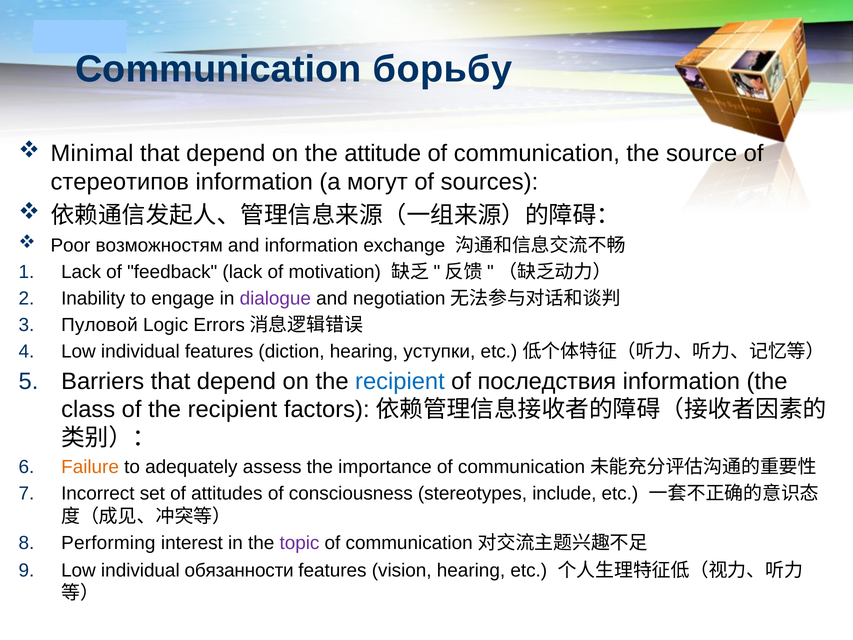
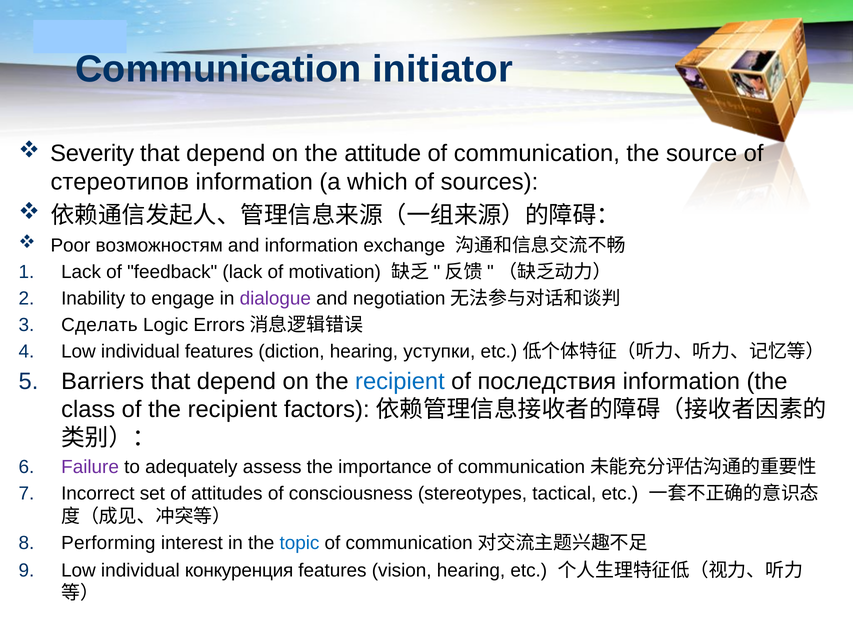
борьбу: борьбу -> initiator (443, 69)
Minimal: Minimal -> Severity (92, 154)
могут: могут -> which (377, 182)
Пуловой: Пуловой -> Сделать (99, 325)
Failure colour: orange -> purple (90, 467)
include: include -> tactical (564, 493)
topic colour: purple -> blue (300, 543)
обязанности: обязанности -> конкуренция (239, 570)
